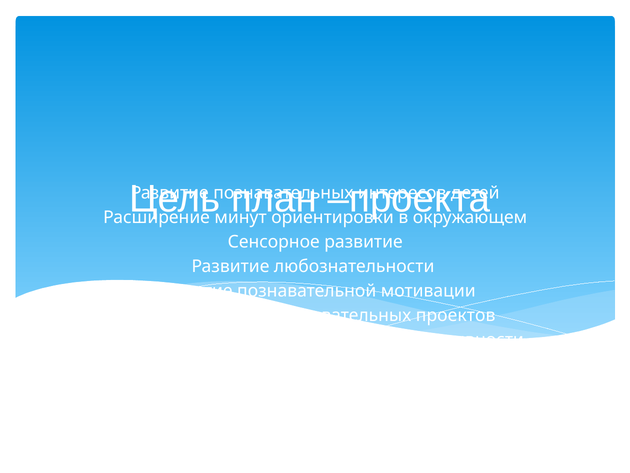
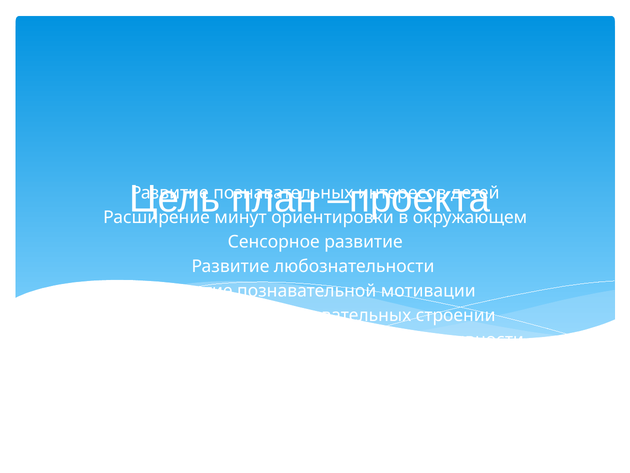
проектов: проектов -> строении (456, 315)
